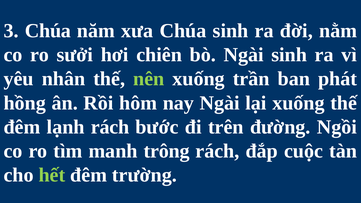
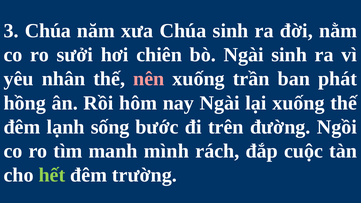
nên colour: light green -> pink (149, 79)
lạnh rách: rách -> sống (110, 127)
trông: trông -> mình (166, 151)
